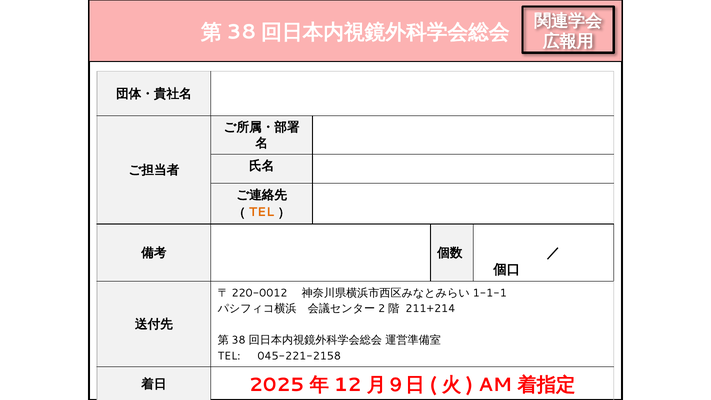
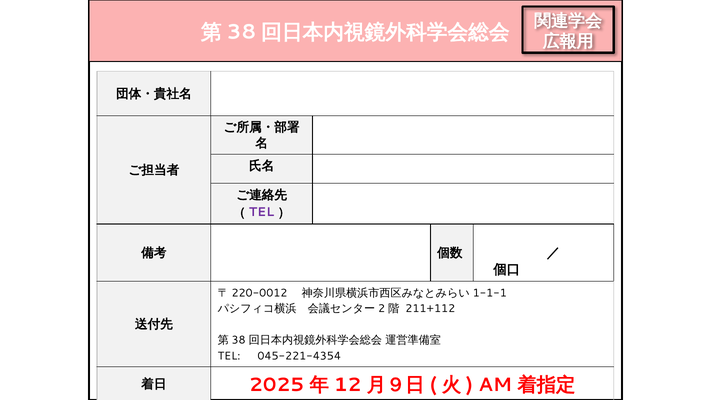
TEL colour: orange -> purple (261, 212)
211+214: 211+214 -> 211+112 (430, 309)
045-221-2158: 045-221-2158 -> 045-221-4354 (299, 356)
